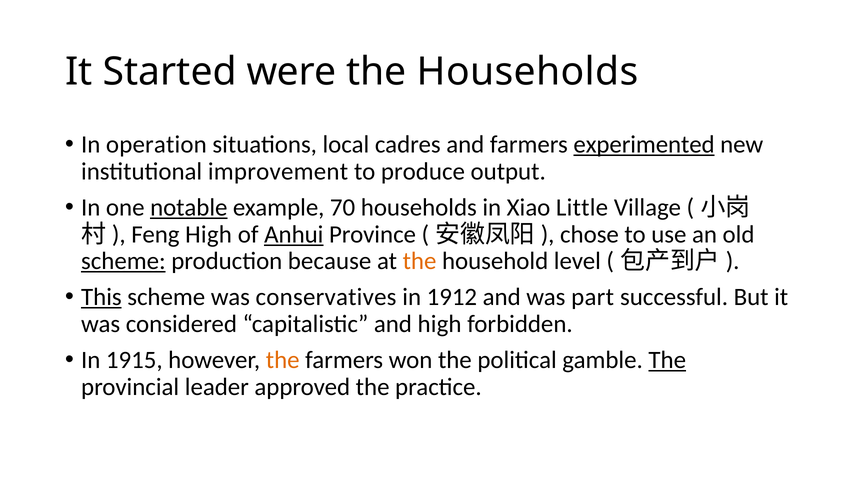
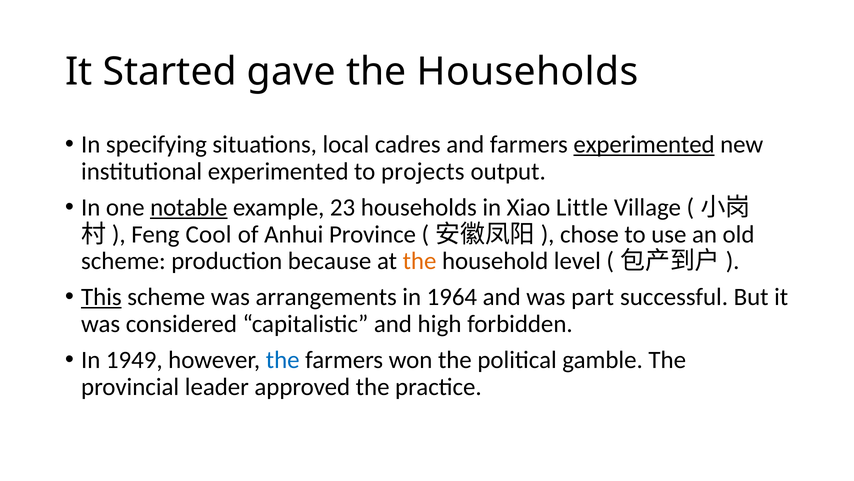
were: were -> gave (291, 72)
operation: operation -> specifying (156, 144)
institutional improvement: improvement -> experimented (278, 171)
produce: produce -> projects (423, 171)
70: 70 -> 23 (343, 207)
Feng High: High -> Cool (209, 234)
Anhui underline: present -> none (294, 234)
scheme underline: present -> none (123, 261)
conservatives: conservatives -> arrangements (326, 297)
1912: 1912 -> 1964 (452, 297)
1915: 1915 -> 1949 (134, 359)
the colour: orange -> blue (283, 359)
The underline: present -> none (667, 359)
